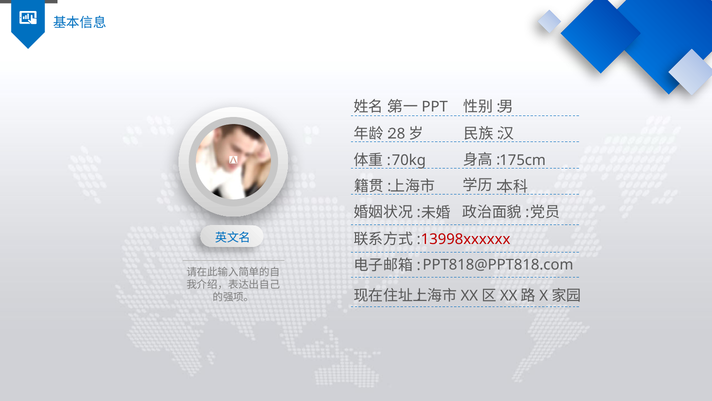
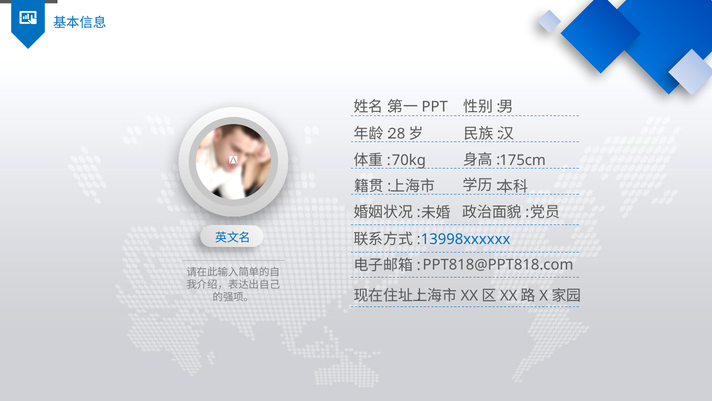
13998xxxxxx colour: red -> blue (466, 239)
